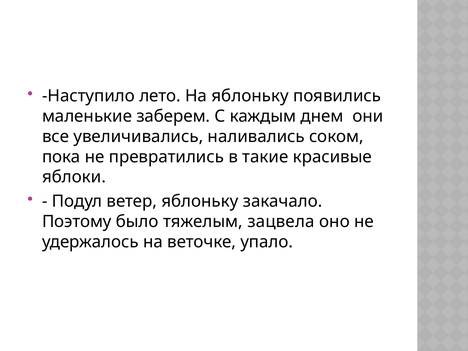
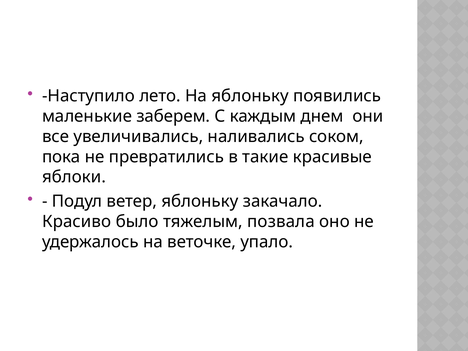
Поэтому: Поэтому -> Красиво (77, 222)
зацвела: зацвела -> позвала (281, 222)
